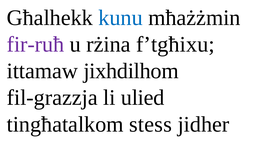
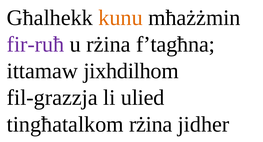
kunu colour: blue -> orange (121, 18)
f’tgħixu: f’tgħixu -> f’tagħna (175, 44)
tingħatalkom stess: stess -> rżina (151, 124)
